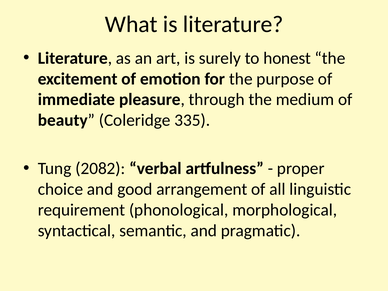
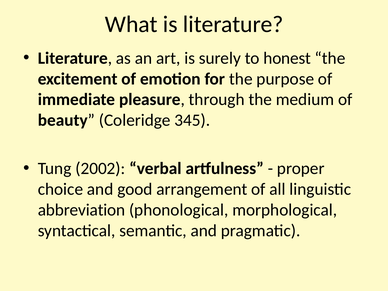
335: 335 -> 345 (192, 120)
2082: 2082 -> 2002 (100, 169)
requirement: requirement -> abbreviation (82, 210)
